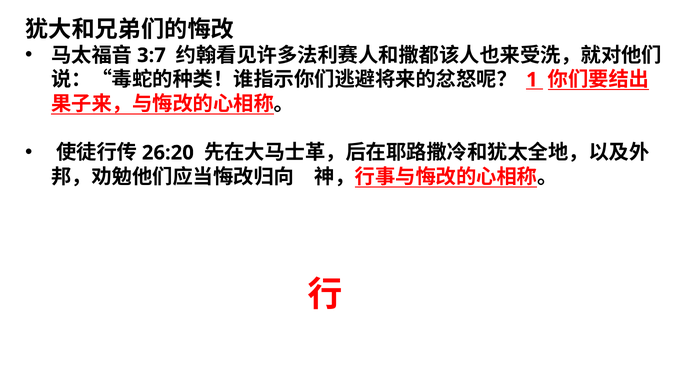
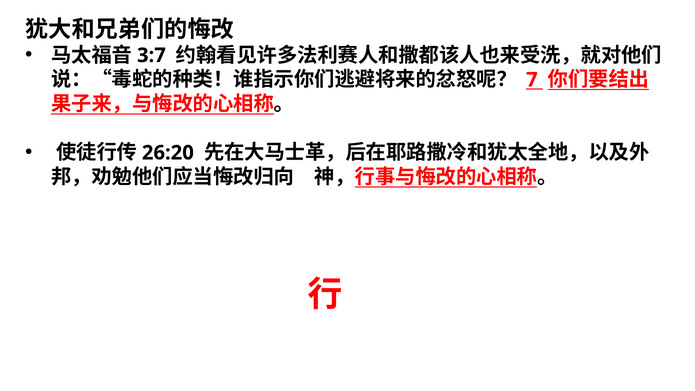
1: 1 -> 7 (532, 80)
